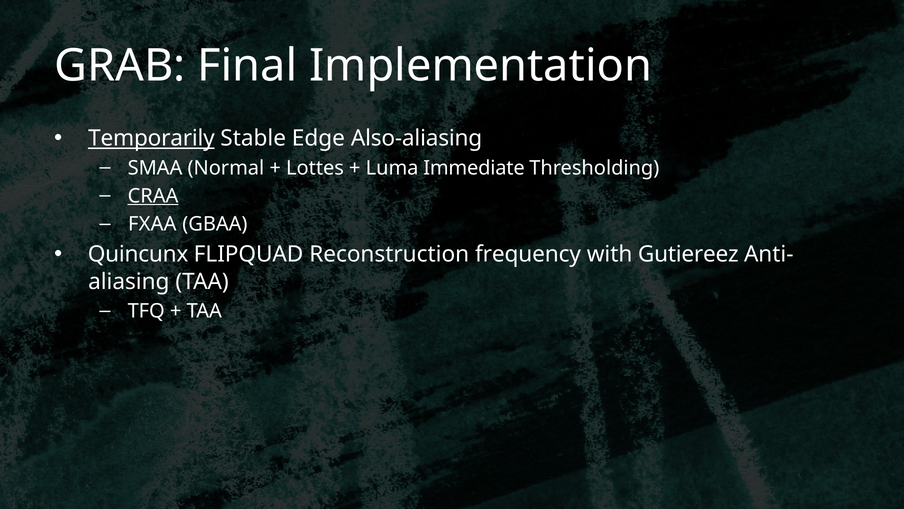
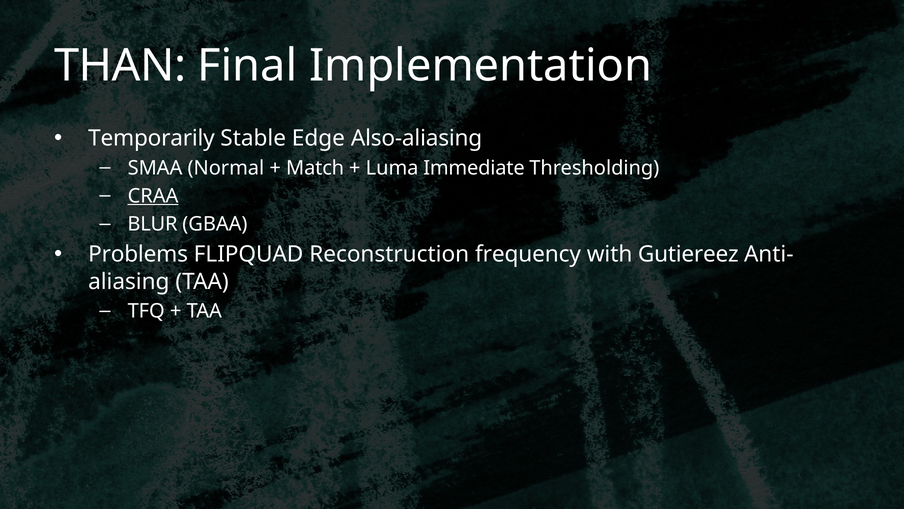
GRAB: GRAB -> THAN (120, 66)
Temporarily underline: present -> none (151, 138)
Lottes: Lottes -> Match (315, 168)
FXAA: FXAA -> BLUR (153, 224)
Quincunx: Quincunx -> Problems (138, 254)
